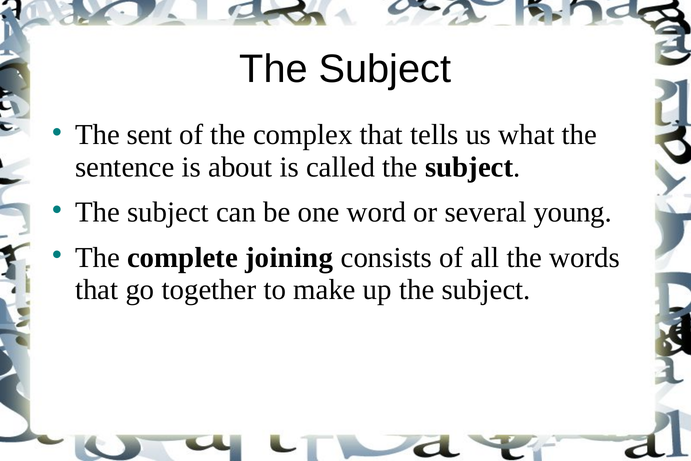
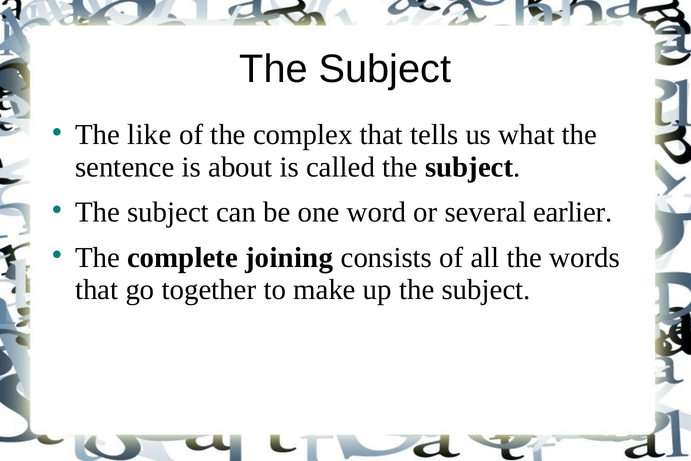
sent: sent -> like (149, 135)
young: young -> earlier (573, 212)
